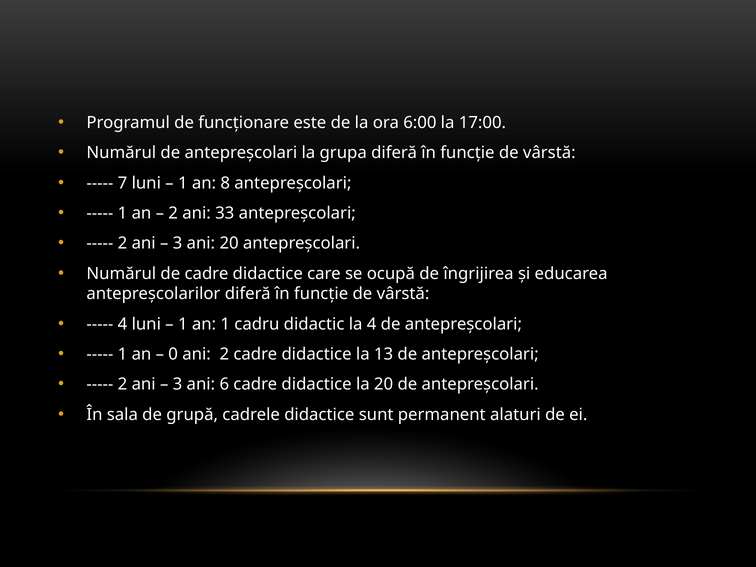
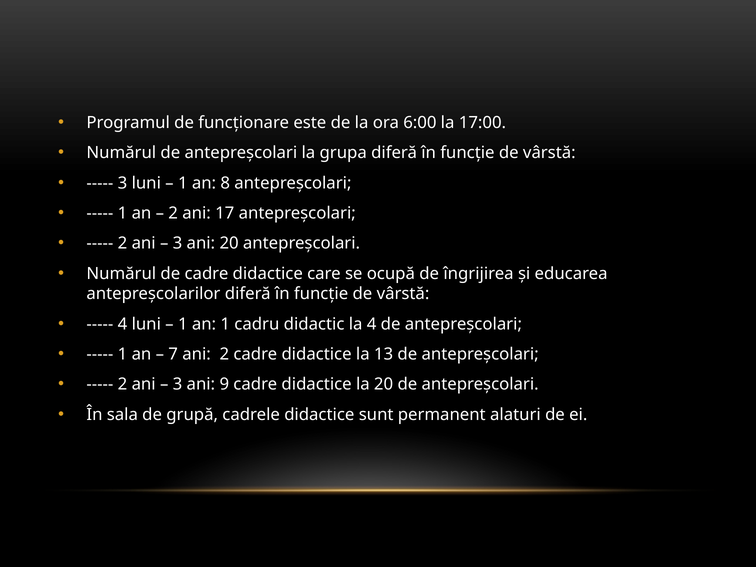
7: 7 -> 3 (122, 183)
33: 33 -> 17 (225, 213)
0: 0 -> 7 (173, 354)
6: 6 -> 9 (224, 384)
